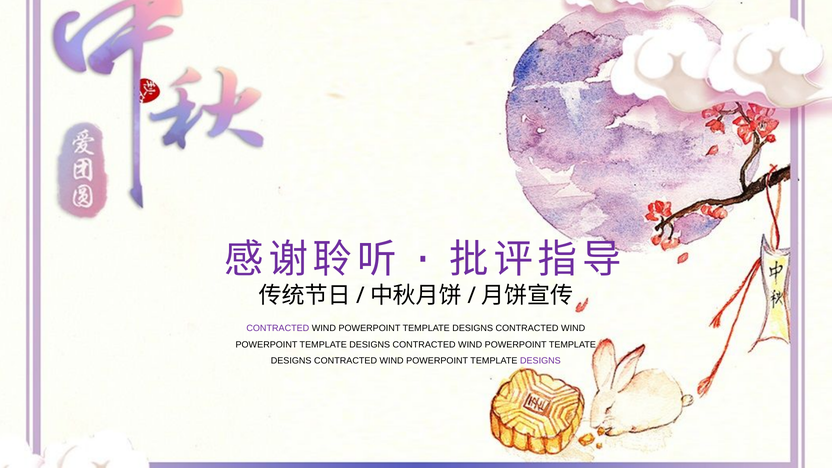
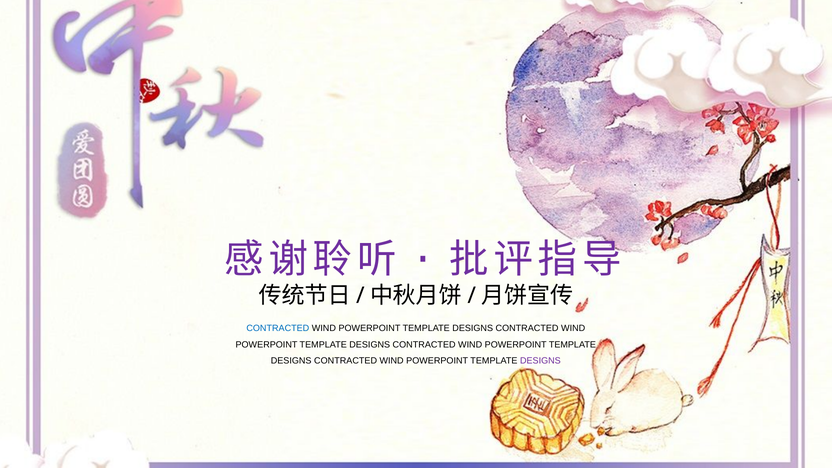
CONTRACTED colour: purple -> blue (278, 328)
